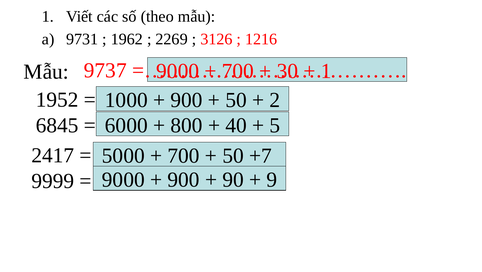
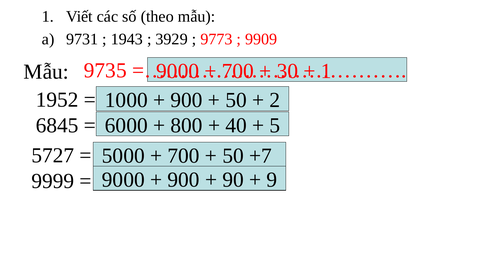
1962: 1962 -> 1943 (127, 39)
2269: 2269 -> 3929 (172, 39)
3126: 3126 -> 9773 (217, 39)
1216: 1216 -> 9909 (261, 39)
9737: 9737 -> 9735 (105, 71)
2417: 2417 -> 5727 (53, 155)
